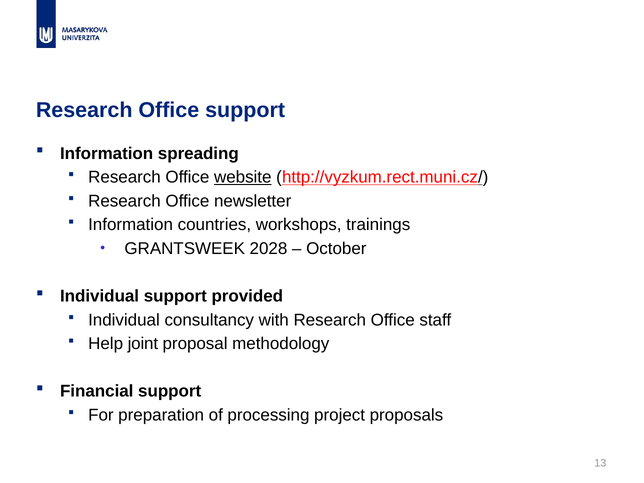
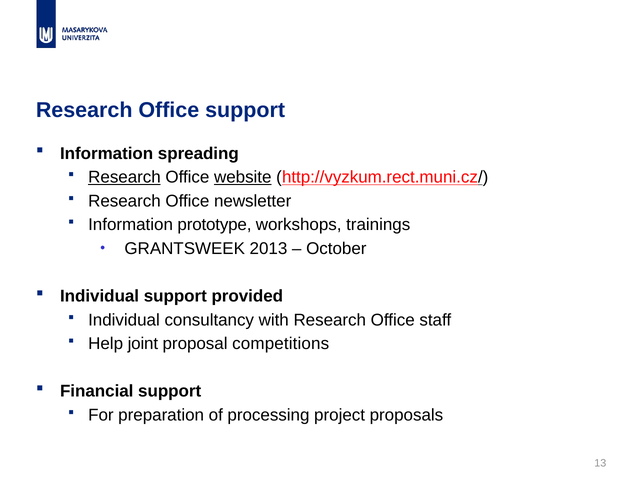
Research underline: none -> present (124, 177)
countries: countries -> prototype (214, 225)
2028: 2028 -> 2013 (268, 249)
methodology: methodology -> competitions (281, 344)
